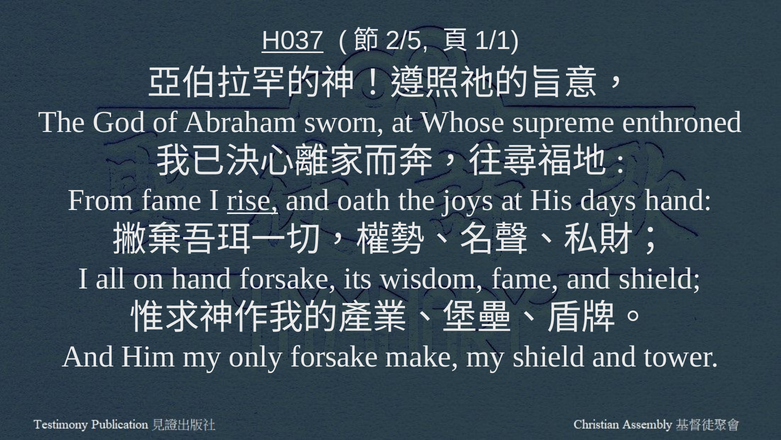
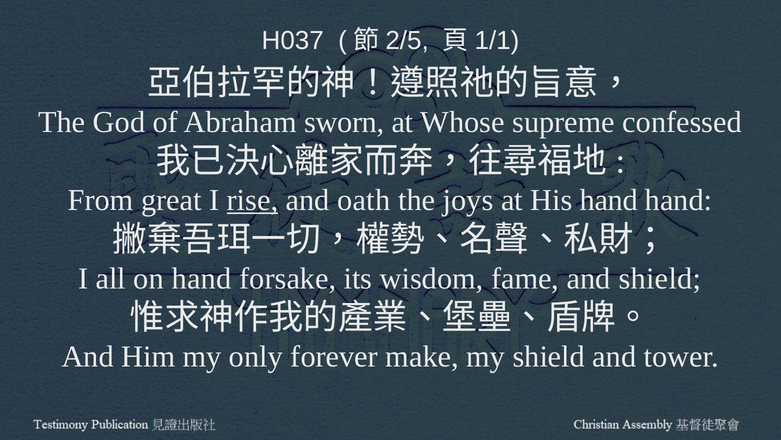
H037 underline: present -> none (293, 41)
enthroned: enthroned -> confessed (682, 122)
From fame: fame -> great (171, 200)
His days: days -> hand (609, 200)
only forsake: forsake -> forever (334, 356)
